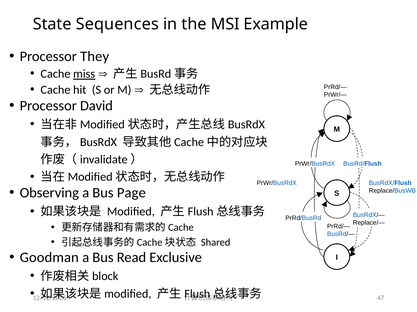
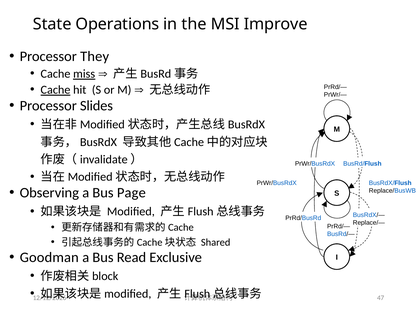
Sequences: Sequences -> Operations (117, 24)
Example: Example -> Improve (276, 24)
Cache underline: none -> present (55, 90)
David: David -> Slides (96, 106)
